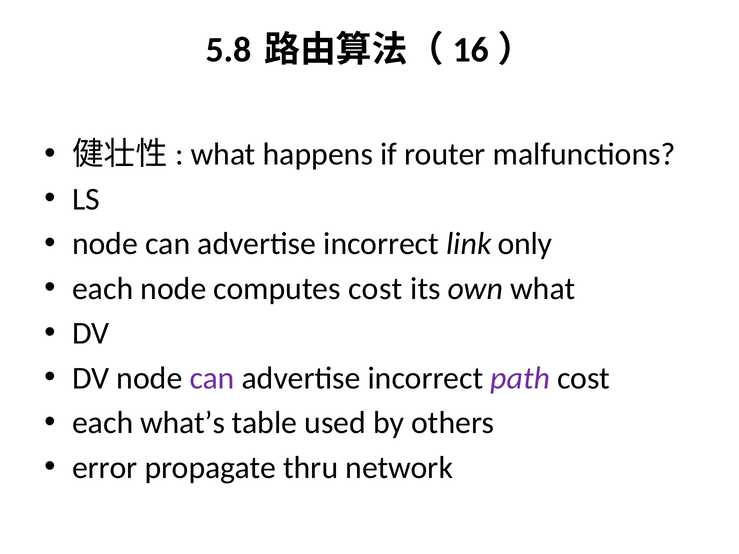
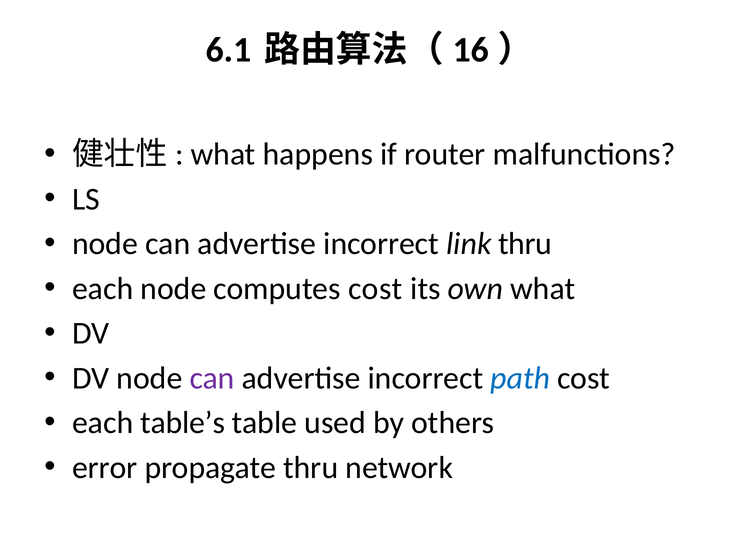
5.8: 5.8 -> 6.1 (228, 50)
link only: only -> thru (525, 244)
path colour: purple -> blue (520, 378)
what’s: what’s -> table’s (183, 423)
